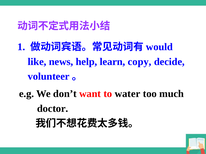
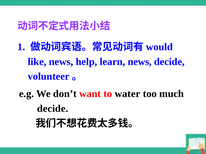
learn copy: copy -> news (140, 62)
doctor: doctor -> decide (53, 109)
